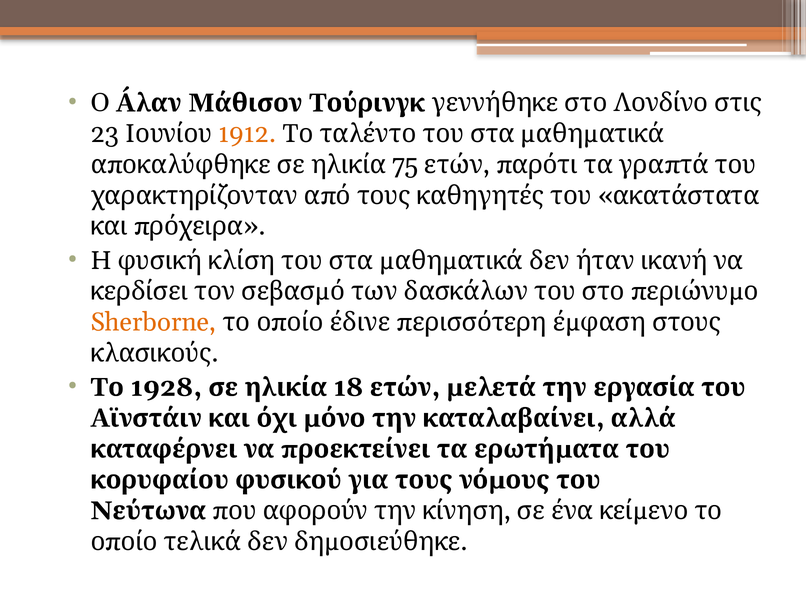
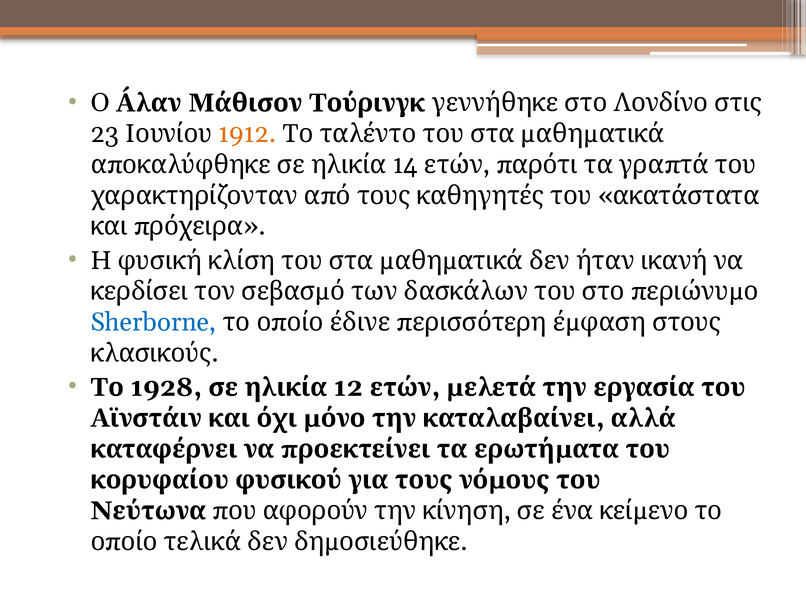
75: 75 -> 14 (405, 165)
Sherborne colour: orange -> blue (153, 323)
18: 18 -> 12 (348, 388)
